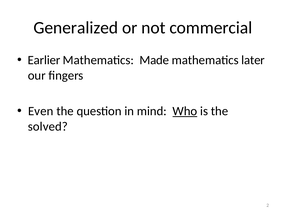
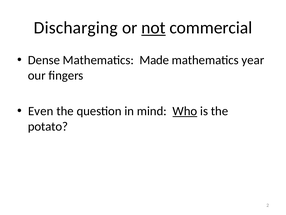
Generalized: Generalized -> Discharging (76, 28)
not underline: none -> present (153, 28)
Earlier: Earlier -> Dense (44, 60)
later: later -> year (253, 60)
solved: solved -> potato (48, 126)
